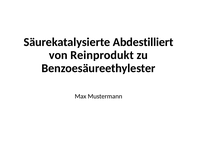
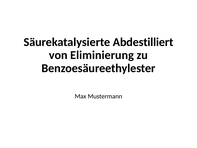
Reinprodukt: Reinprodukt -> Eliminierung (102, 55)
